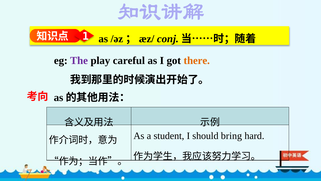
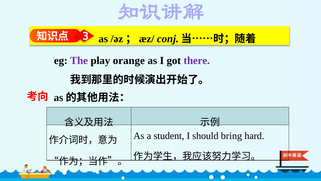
1: 1 -> 3 (86, 36)
careful: careful -> orange (129, 60)
there colour: orange -> purple (197, 60)
